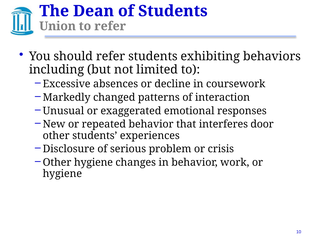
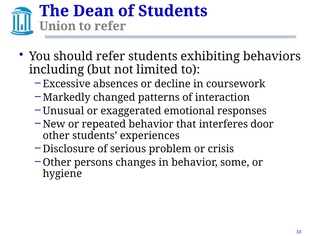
Other hygiene: hygiene -> persons (93, 162)
work: work -> some (235, 162)
